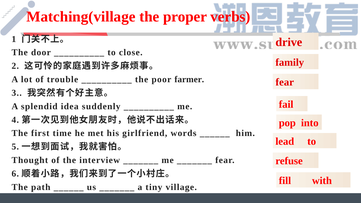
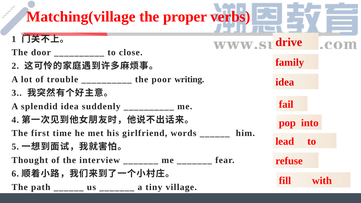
farmer: farmer -> writing (189, 79)
fear: fear -> idea (285, 82)
